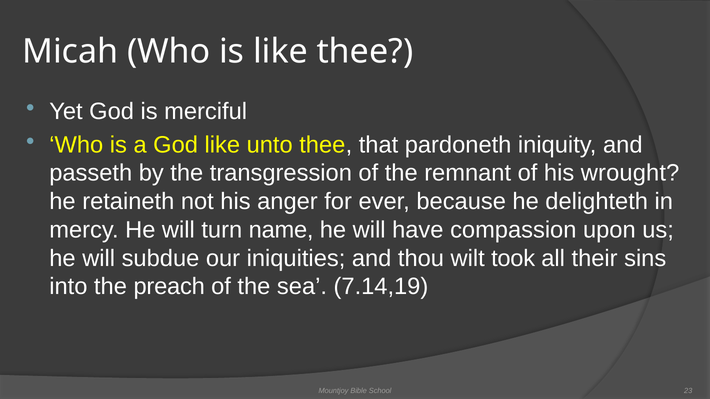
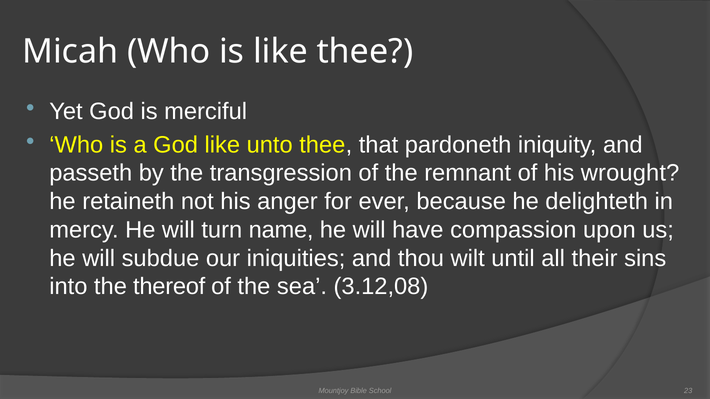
took: took -> until (513, 258)
preach: preach -> thereof (169, 287)
7.14,19: 7.14,19 -> 3.12,08 (381, 287)
